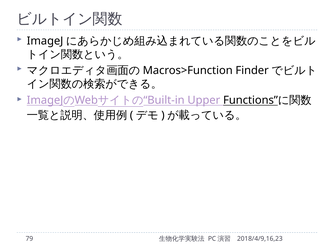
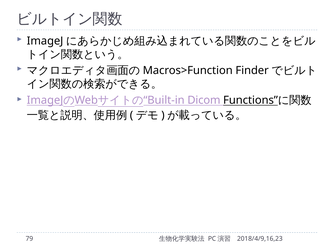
Upper: Upper -> Dicom (204, 100)
